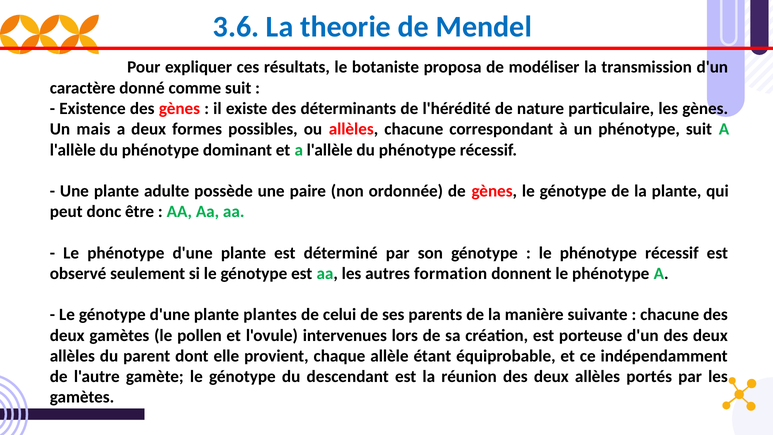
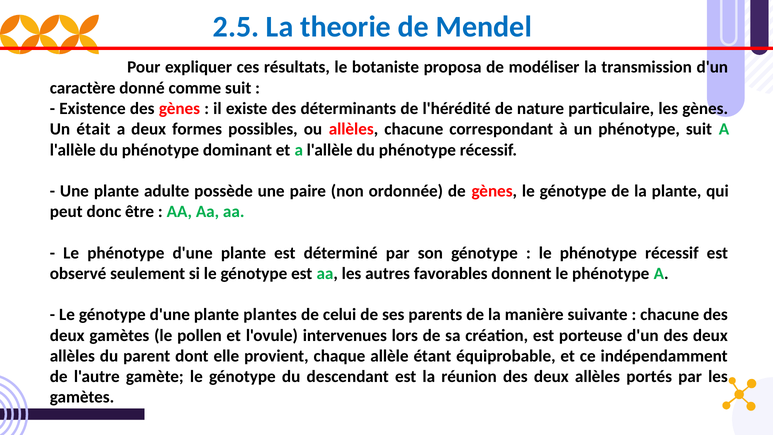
3.6: 3.6 -> 2.5 (236, 27)
mais: mais -> était (93, 129)
formation: formation -> favorables (451, 273)
